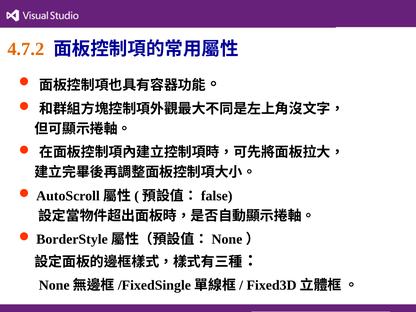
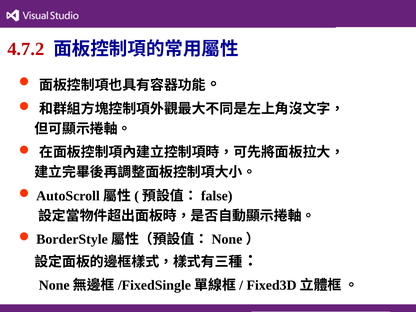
4.7.2 colour: orange -> red (26, 49)
